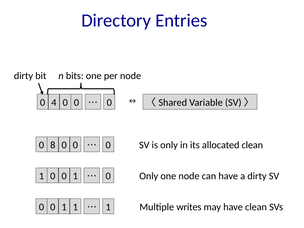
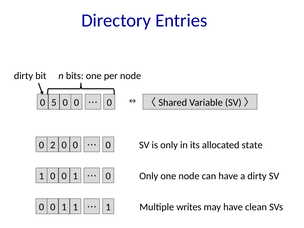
4: 4 -> 5 (54, 102)
8: 8 -> 2 (53, 145)
allocated clean: clean -> state (252, 145)
